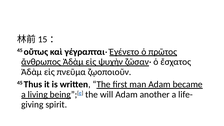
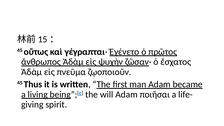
another: another -> ποιῆσαι (155, 94)
